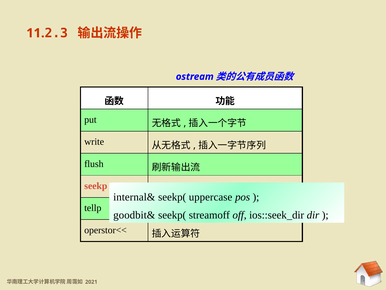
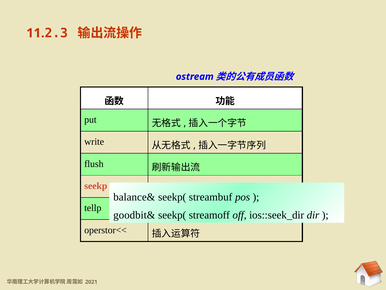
internal&: internal& -> balance& (134, 197)
uppercase: uppercase -> streambuf (211, 197)
